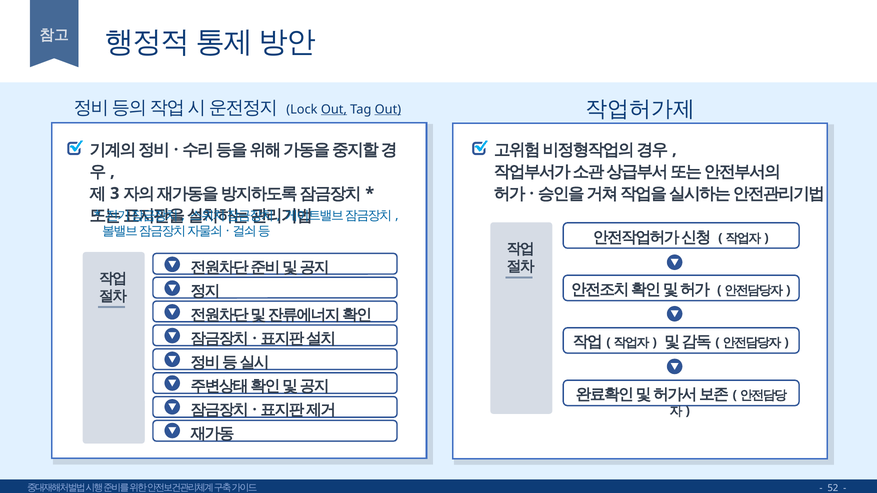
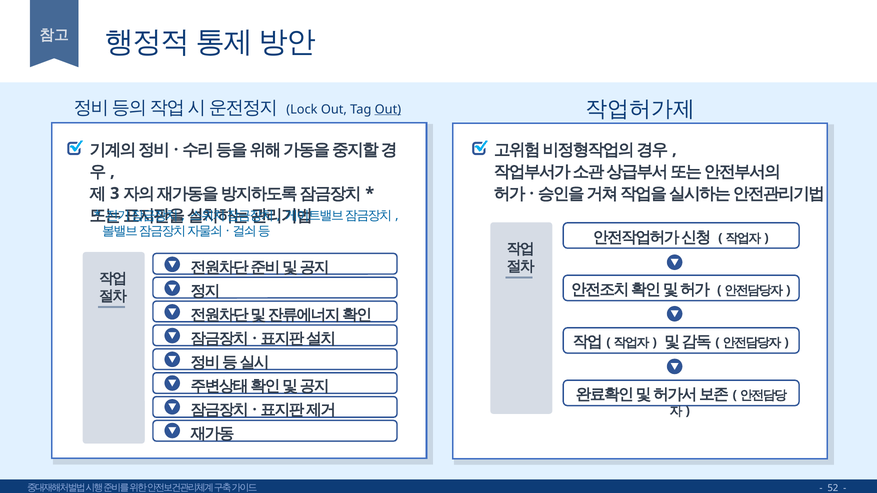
Out underline: present -> none (334, 109)
